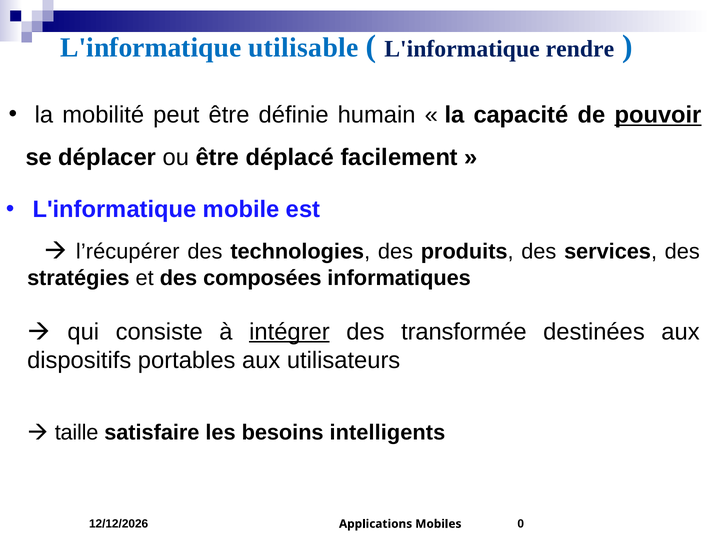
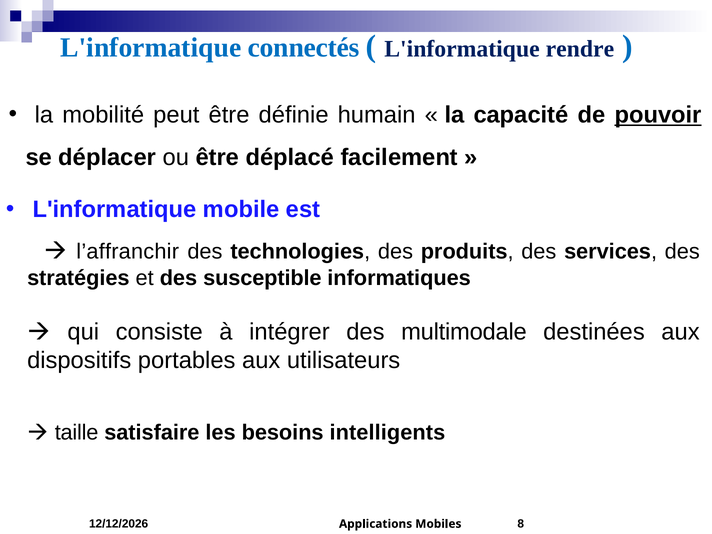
utilisable: utilisable -> connectés (304, 48)
l’récupérer: l’récupérer -> l’affranchir (128, 252)
composées: composées -> susceptible (262, 278)
intégrer underline: present -> none (289, 332)
transformée: transformée -> multimodale (464, 332)
0: 0 -> 8 (521, 524)
